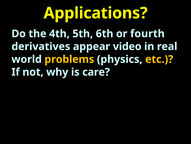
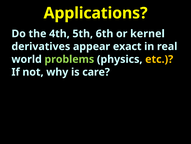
fourth: fourth -> kernel (147, 34)
video: video -> exact (127, 46)
problems colour: yellow -> light green (69, 59)
